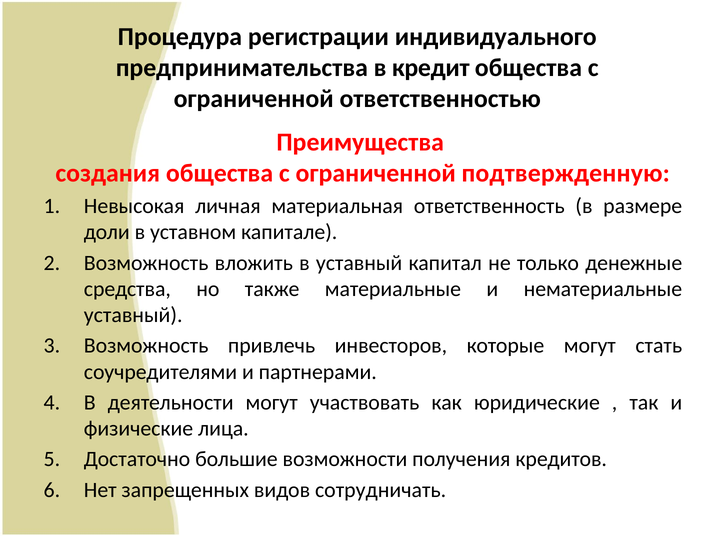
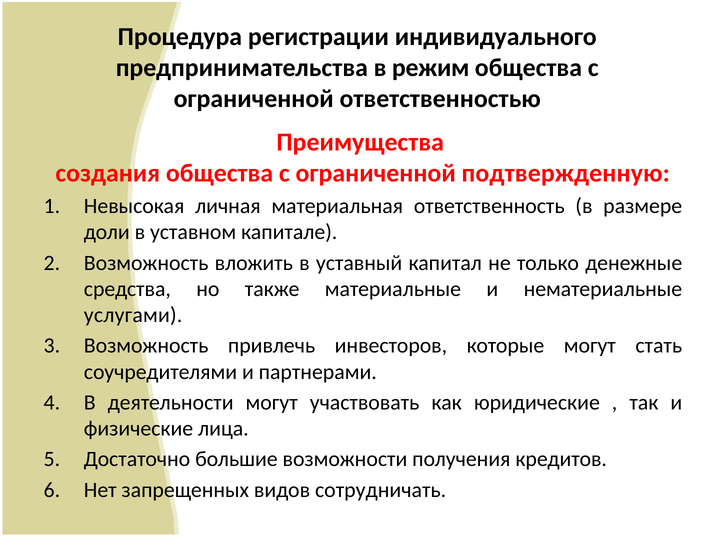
кредит: кредит -> режим (431, 68)
уставный: уставный -> услугами (133, 315)
